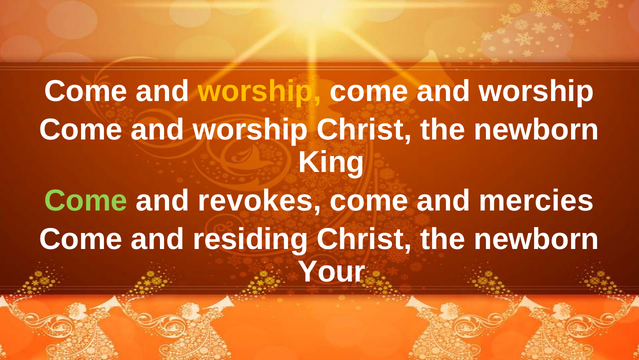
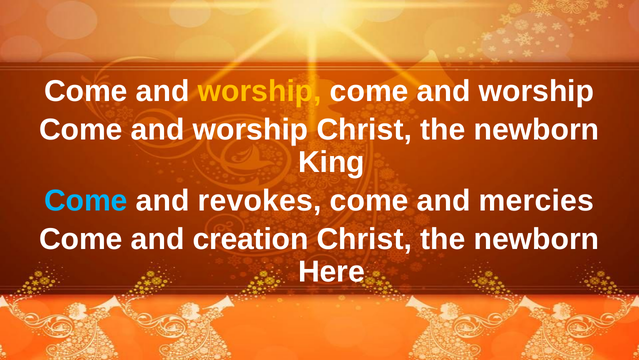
Come colour: light green -> light blue (86, 201)
residing: residing -> creation (251, 239)
Your: Your -> Here (331, 271)
